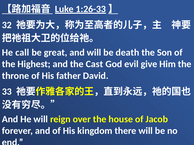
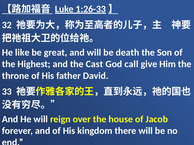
call: call -> like (22, 53)
evil: evil -> call (131, 64)
